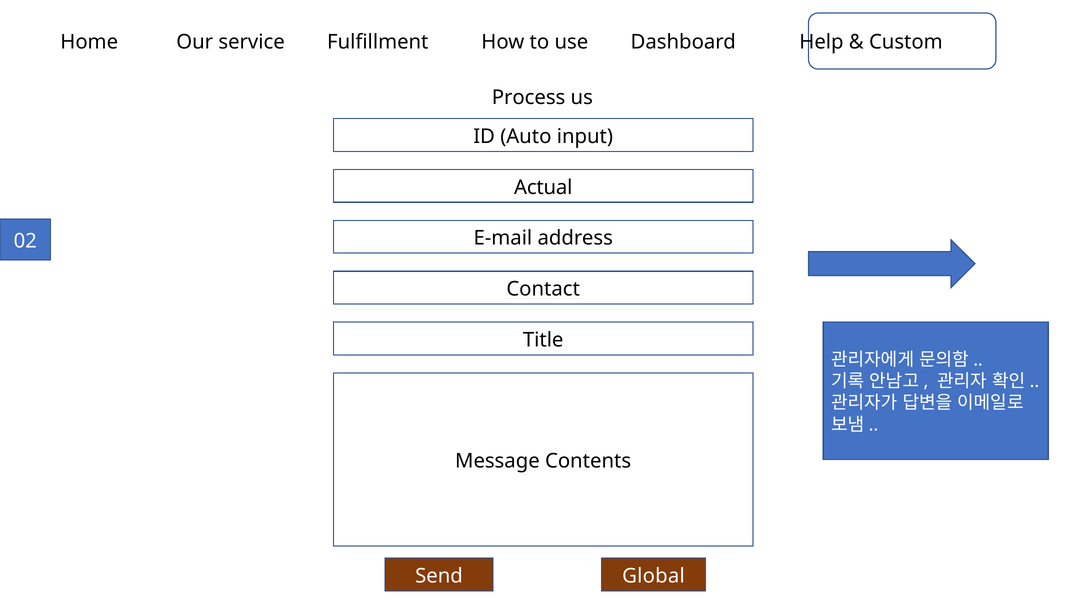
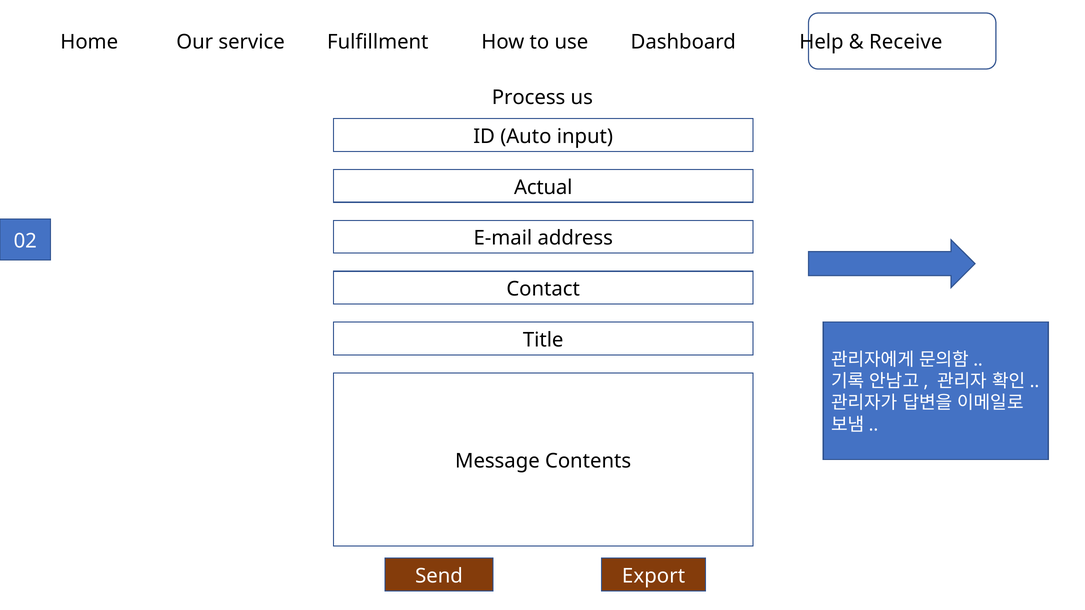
Custom: Custom -> Receive (906, 42)
Global: Global -> Export (654, 576)
